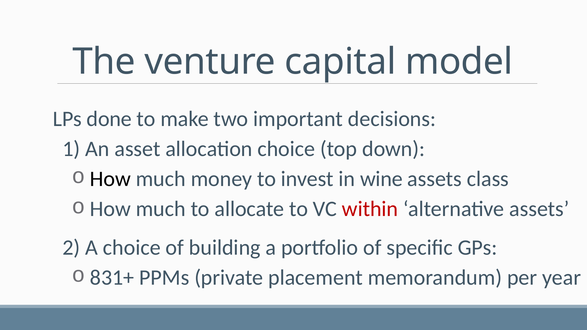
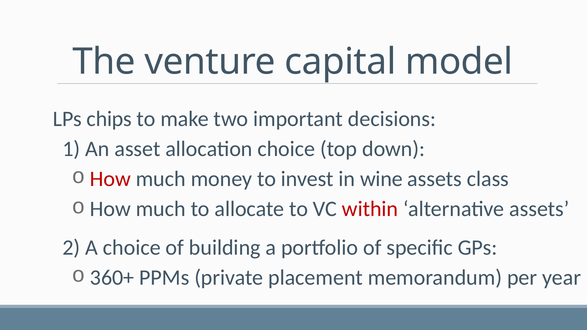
done: done -> chips (109, 119)
How colour: black -> red (110, 179)
831+: 831+ -> 360+ (112, 278)
